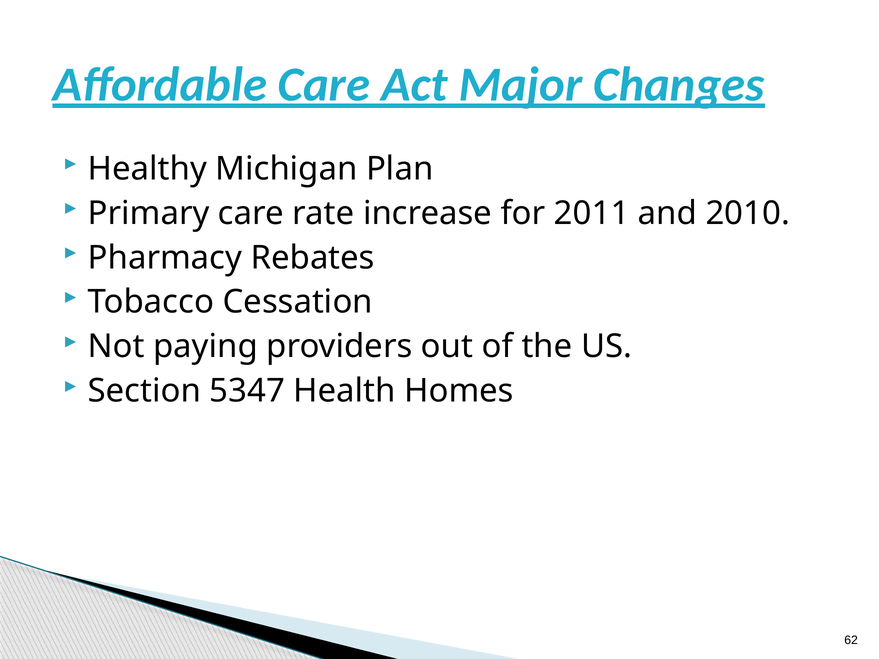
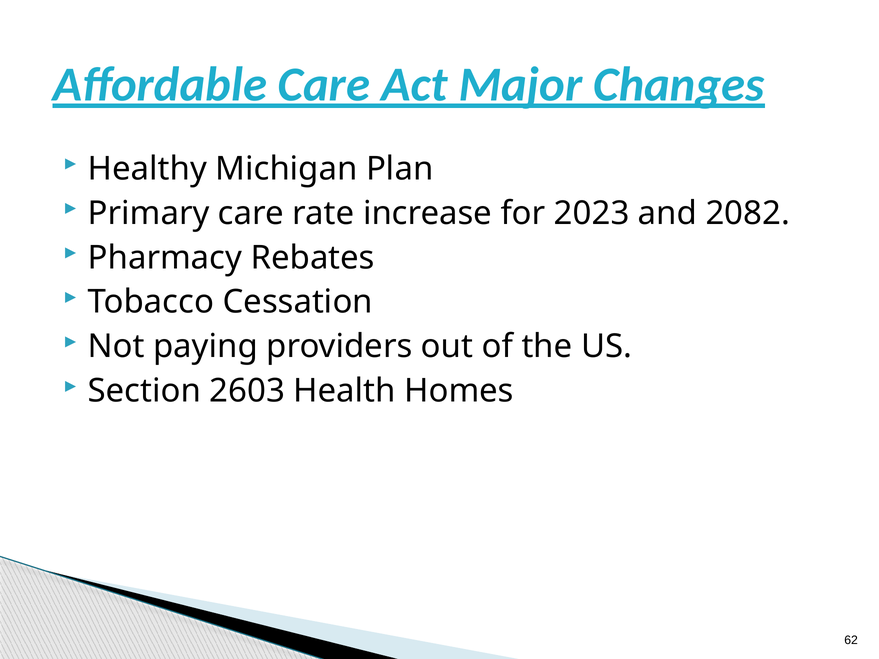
2011: 2011 -> 2023 (592, 213)
2010: 2010 -> 2082 (748, 213)
5347: 5347 -> 2603 (247, 391)
